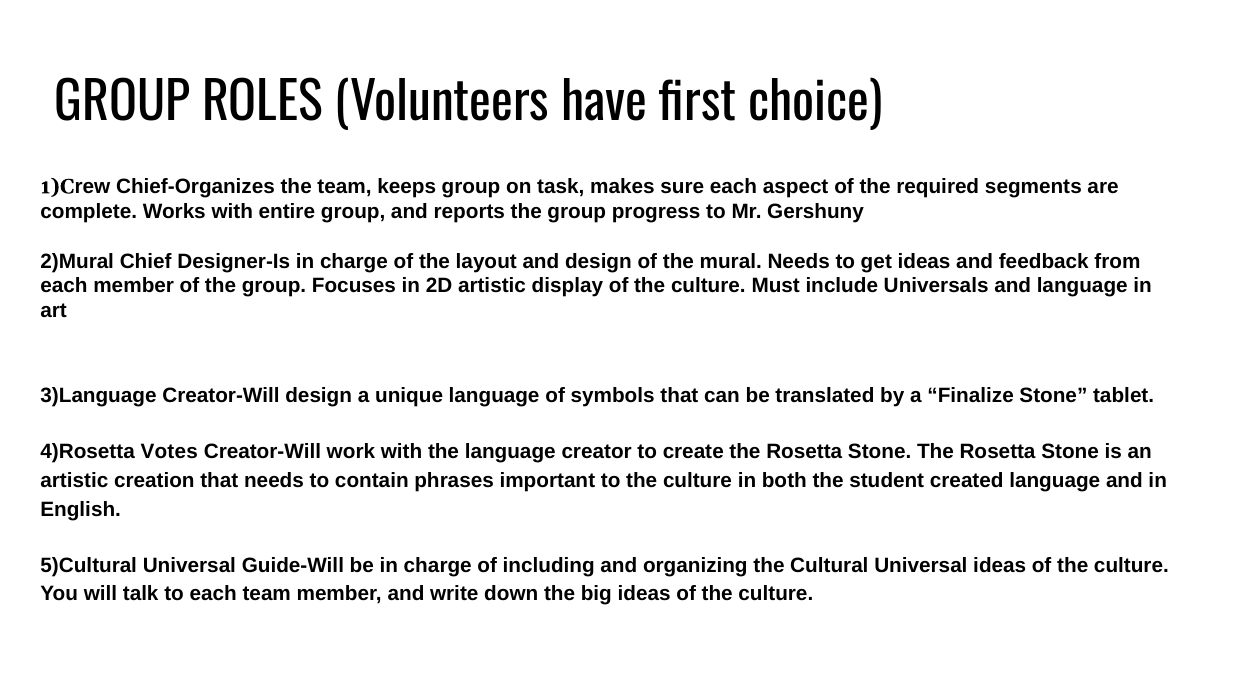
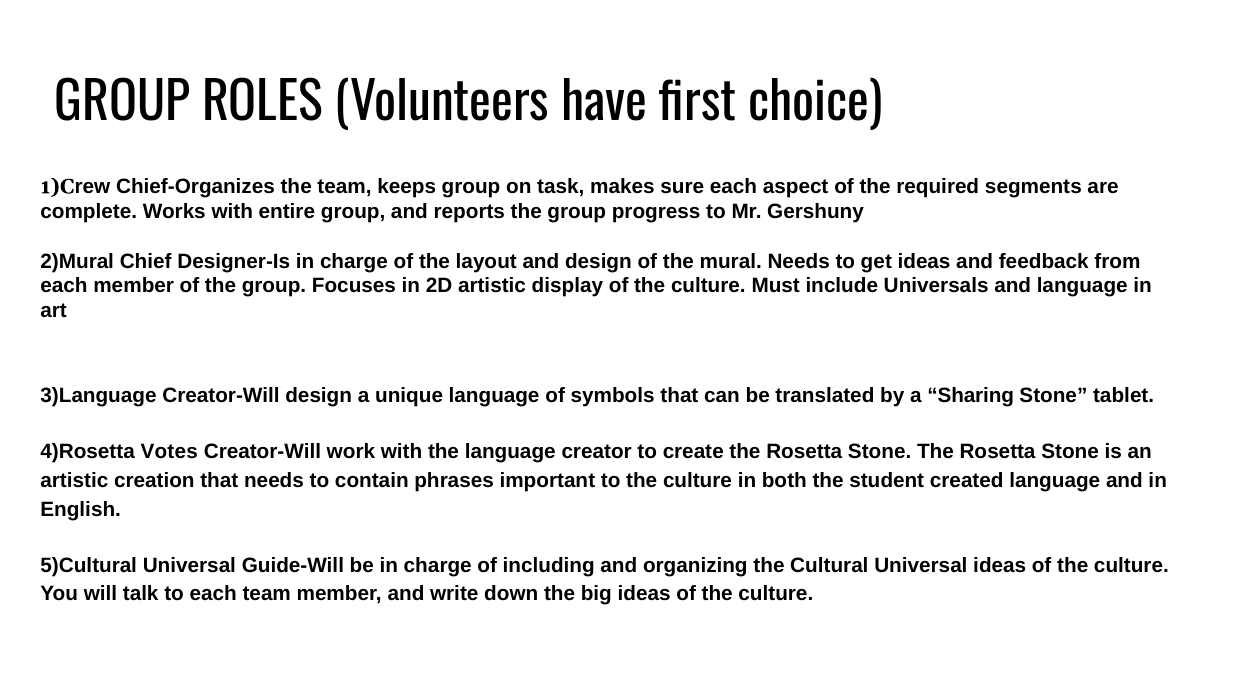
Finalize: Finalize -> Sharing (971, 396)
